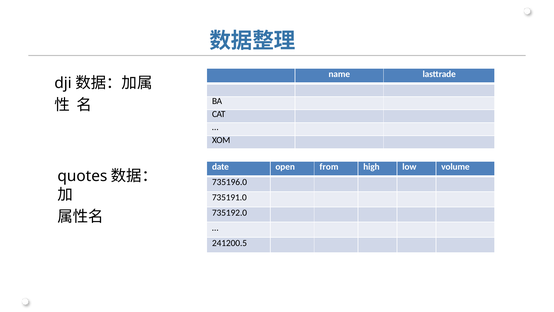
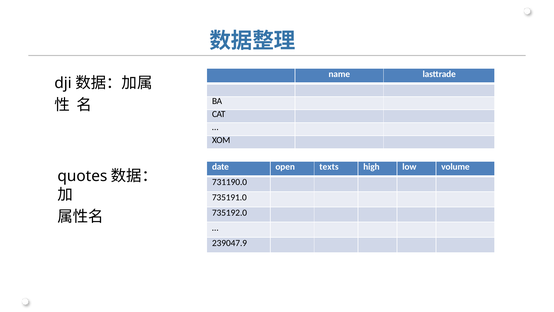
from: from -> texts (329, 167)
735196.0: 735196.0 -> 731190.0 (229, 182)
241200.5: 241200.5 -> 239047.9 (229, 243)
